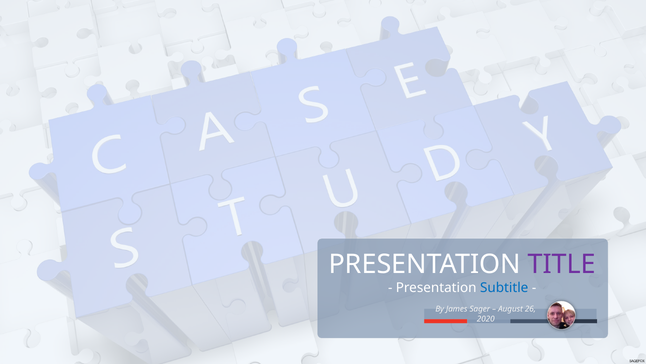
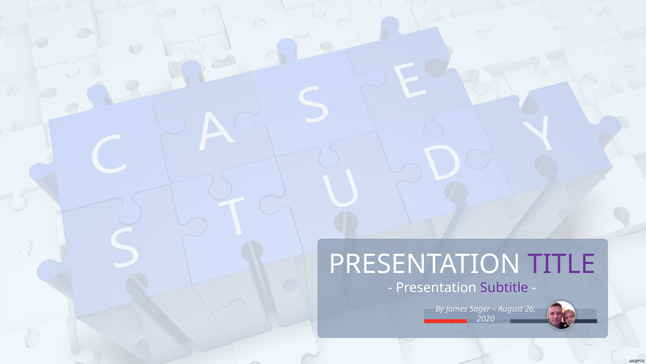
Subtitle colour: blue -> purple (504, 287)
